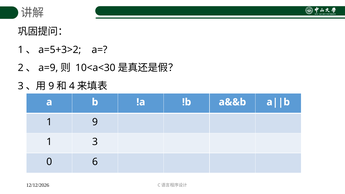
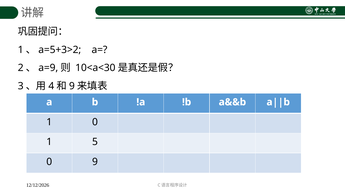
9: 9 -> 4 (51, 86)
4: 4 -> 9 (72, 86)
1 9: 9 -> 0 (95, 122)
1 3: 3 -> 5 (95, 142)
0 6: 6 -> 9 (95, 162)
